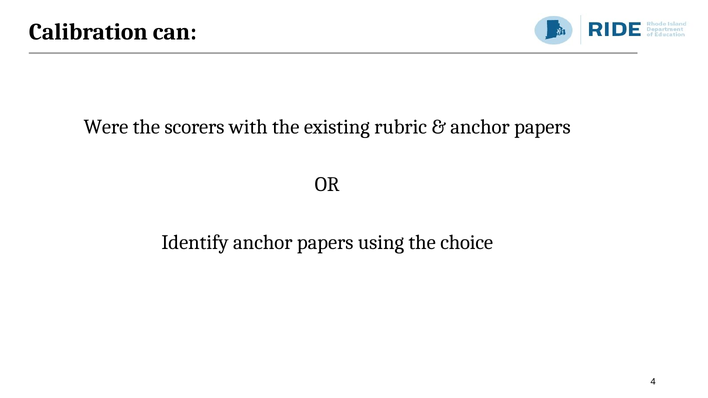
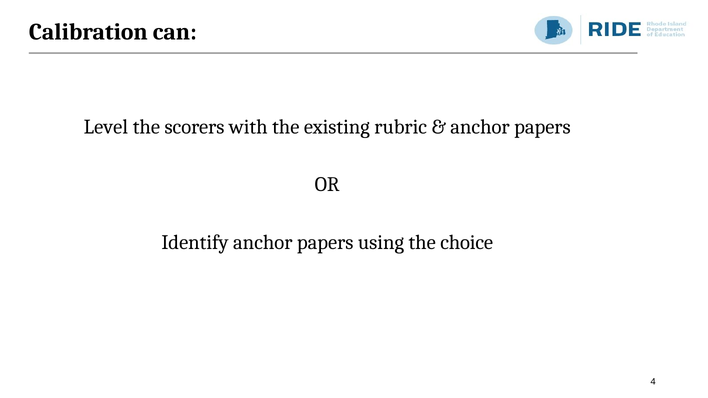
Were: Were -> Level (106, 127)
